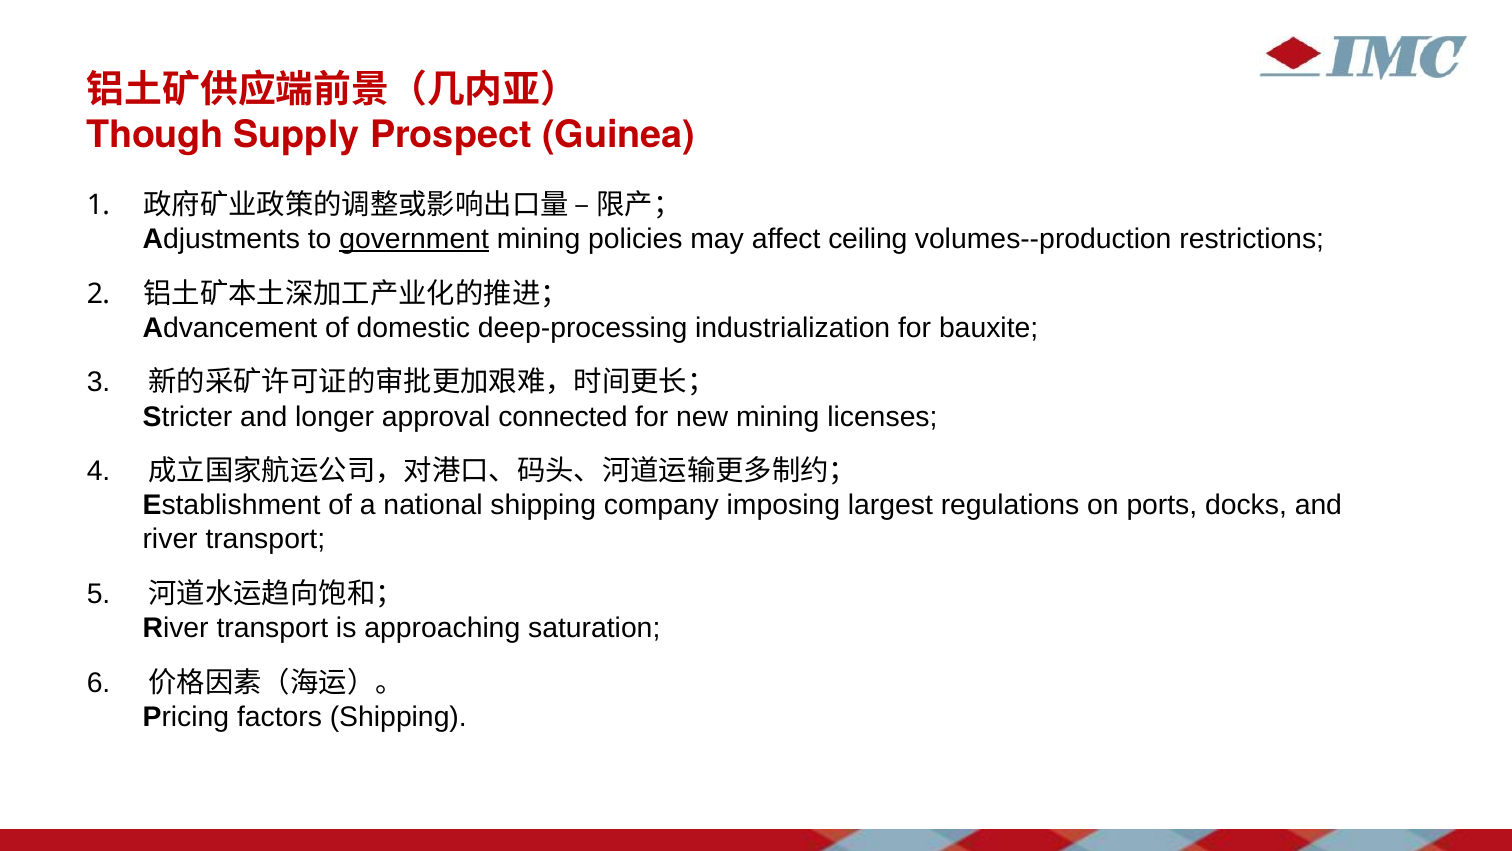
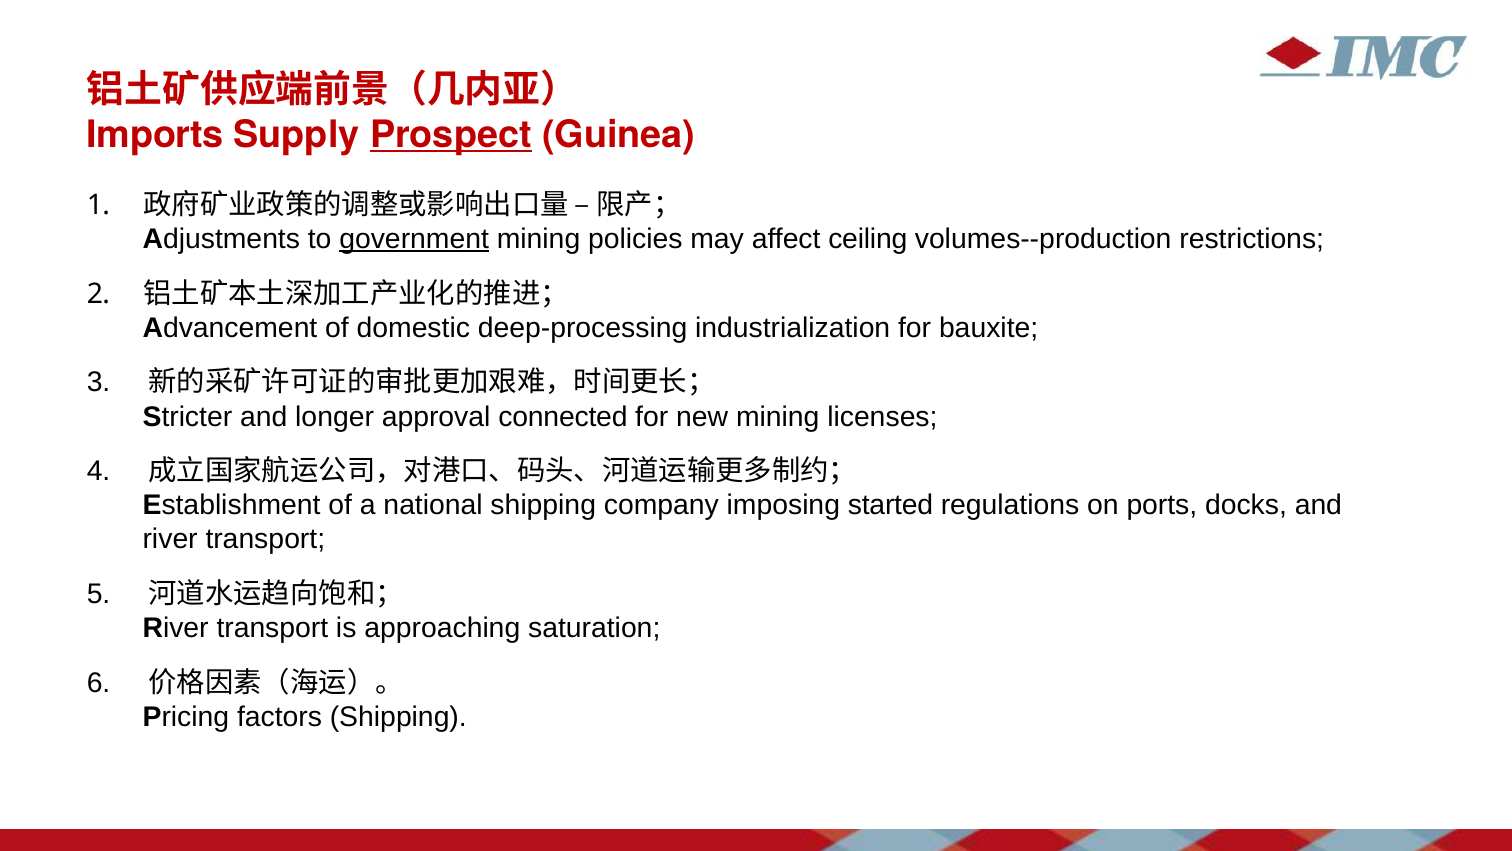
Though: Though -> Imports (155, 135)
Prospect underline: none -> present (451, 135)
largest: largest -> started (891, 505)
